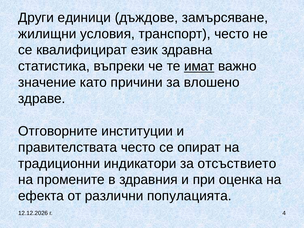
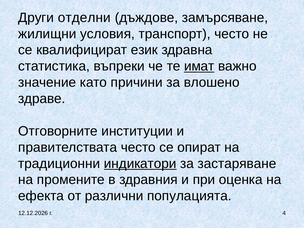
единици: единици -> отделни (84, 18)
индикатори underline: none -> present (140, 164)
отсъствието: отсъствието -> застаряване (237, 164)
